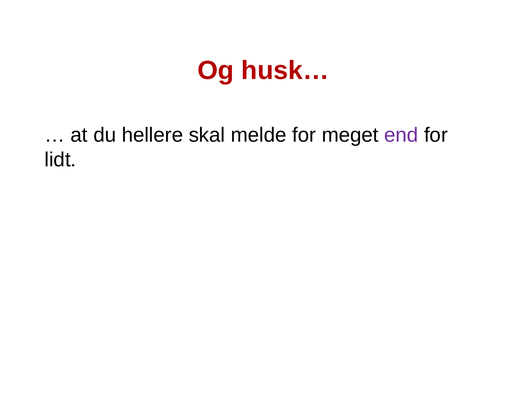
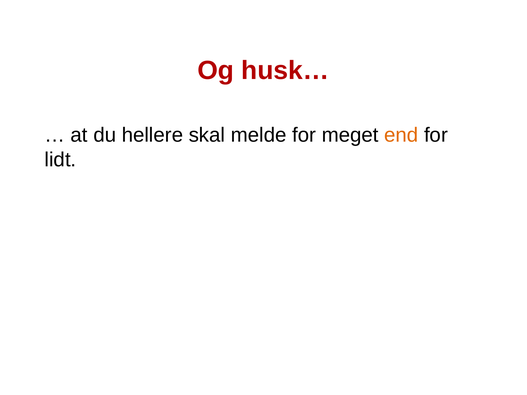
end colour: purple -> orange (401, 135)
